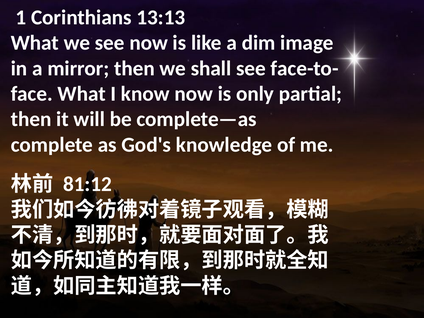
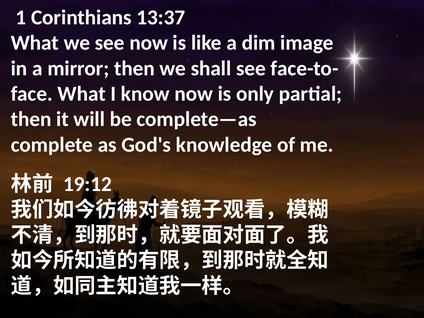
13:13: 13:13 -> 13:37 (161, 17)
81:12: 81:12 -> 19:12 (87, 184)
